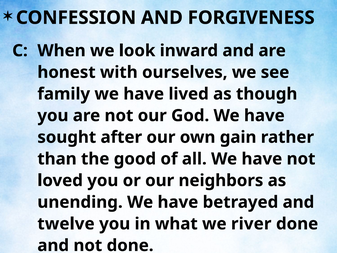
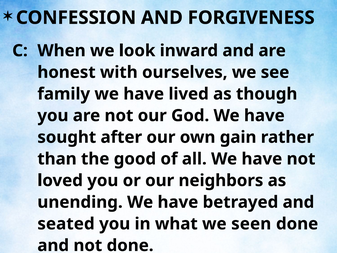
twelve: twelve -> seated (66, 224)
river: river -> seen (251, 224)
